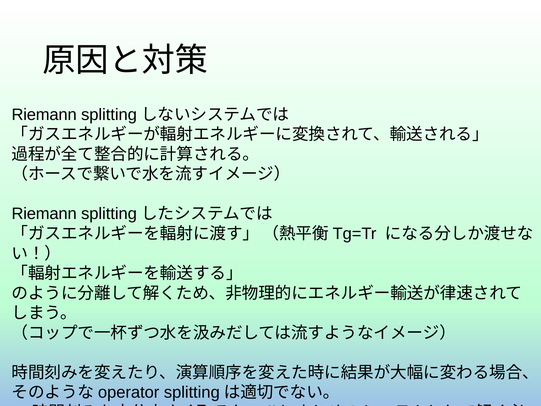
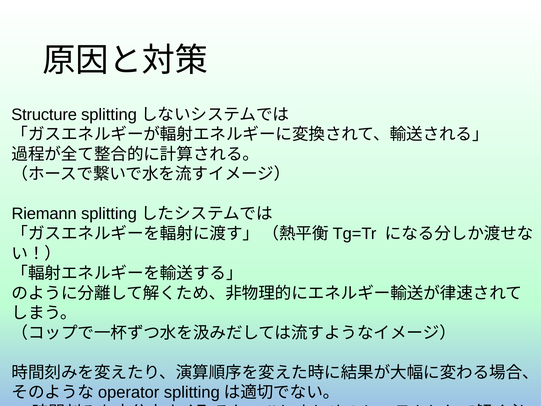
Riemann: Riemann -> Structure (44, 115)
